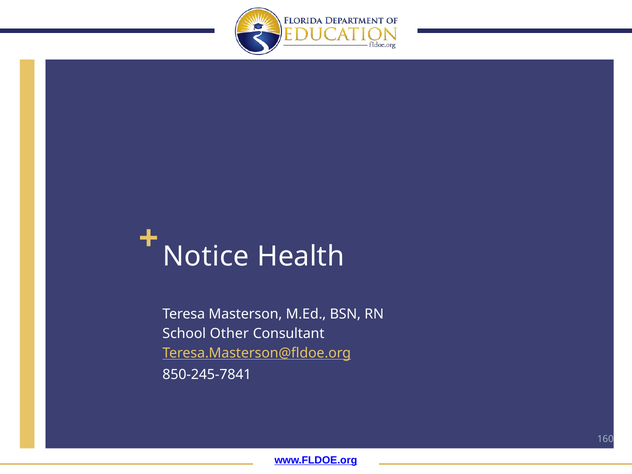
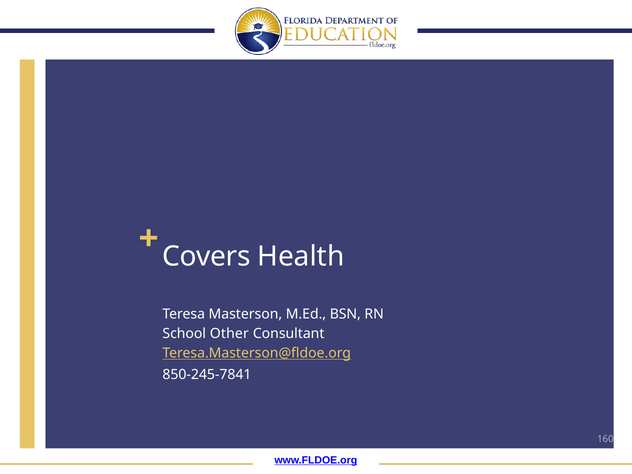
Notice: Notice -> Covers (206, 256)
